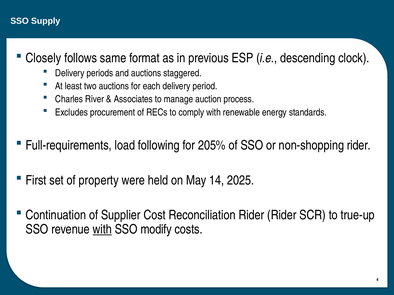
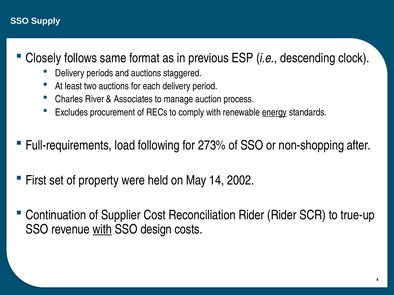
energy underline: none -> present (274, 112)
205%: 205% -> 273% (212, 146)
non-shopping rider: rider -> after (359, 146)
2025: 2025 -> 2002 (241, 181)
modify: modify -> design (156, 230)
